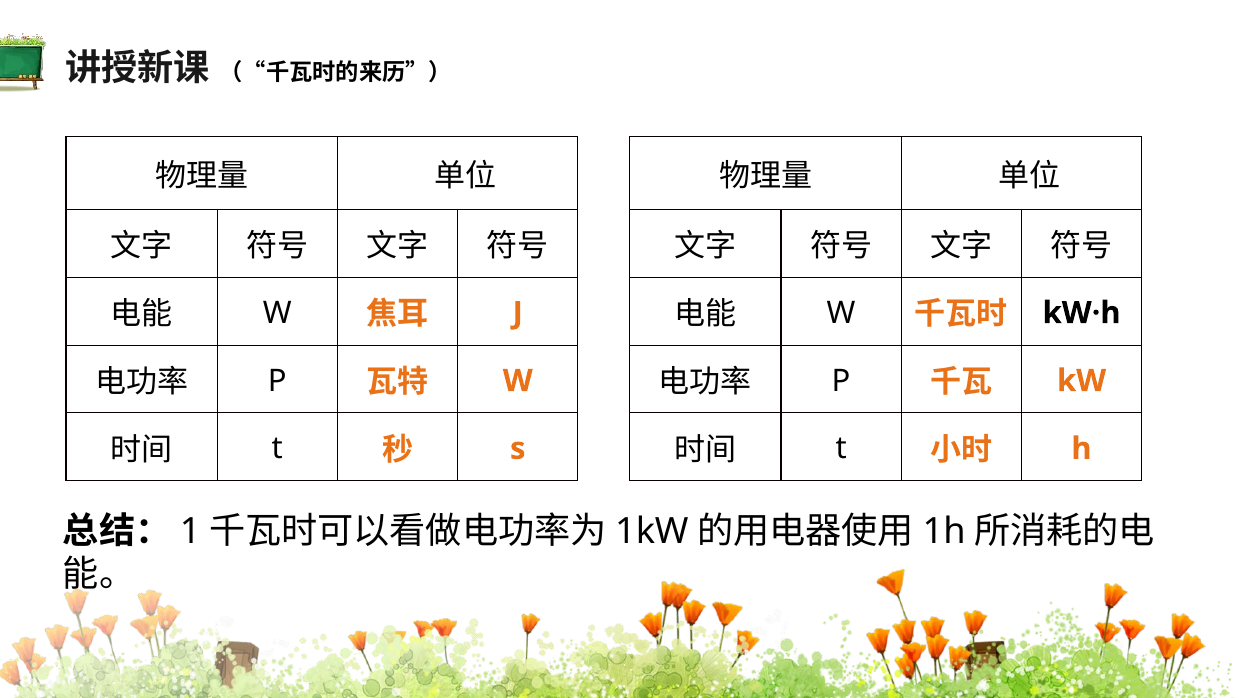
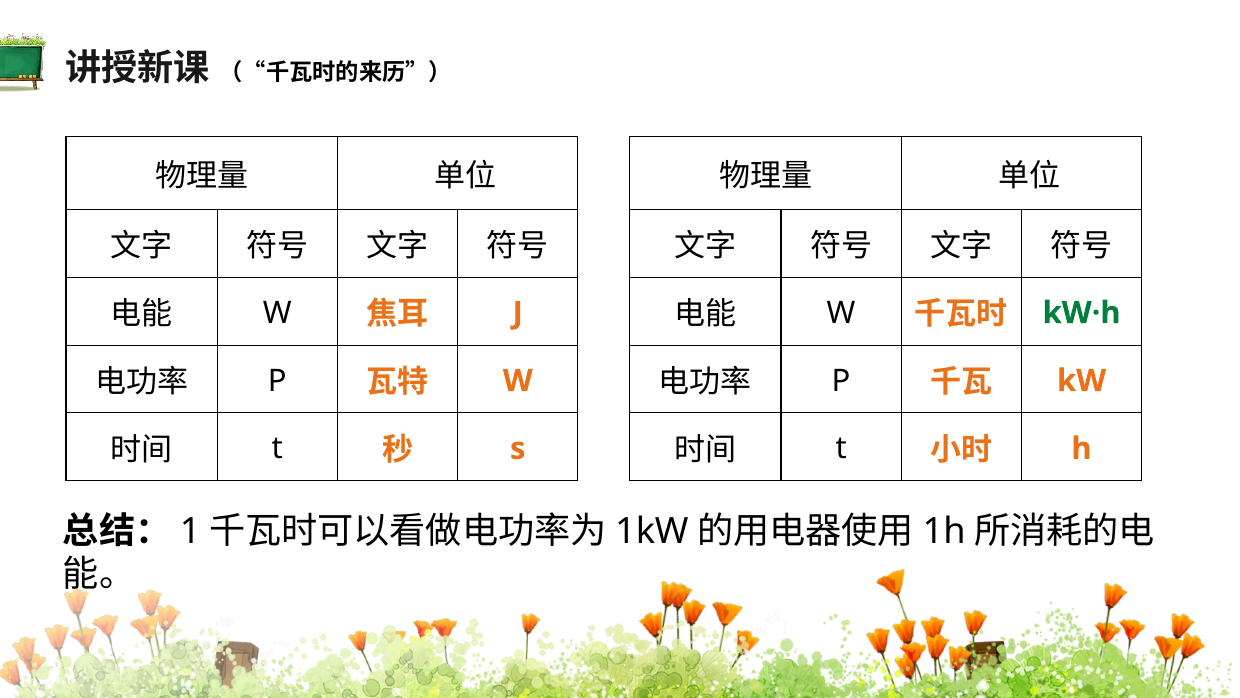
kW·h colour: black -> green (1082, 313)
